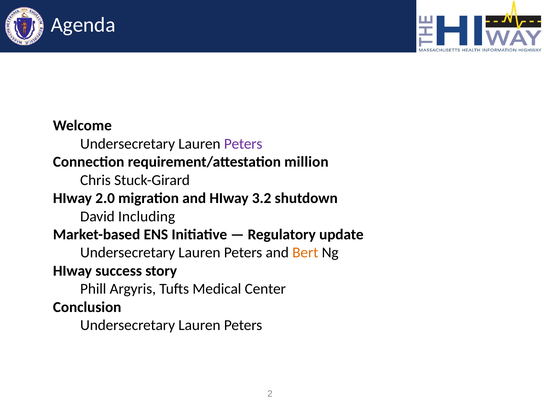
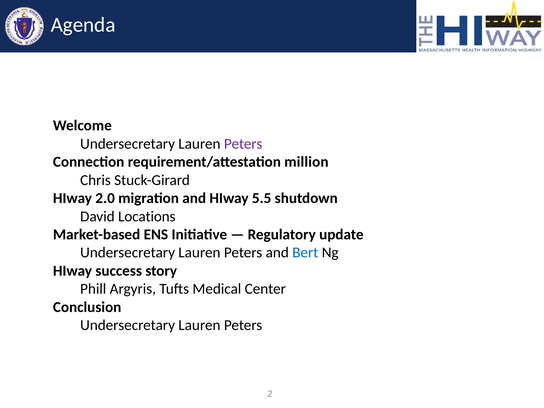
3.2: 3.2 -> 5.5 (262, 198)
Including: Including -> Locations (147, 216)
Bert colour: orange -> blue (305, 253)
